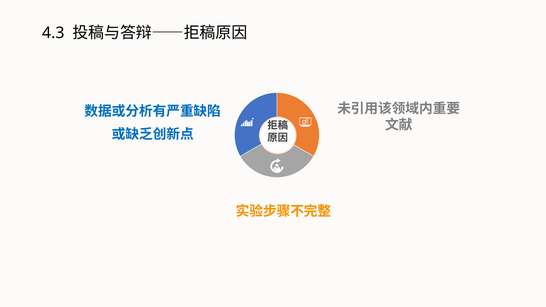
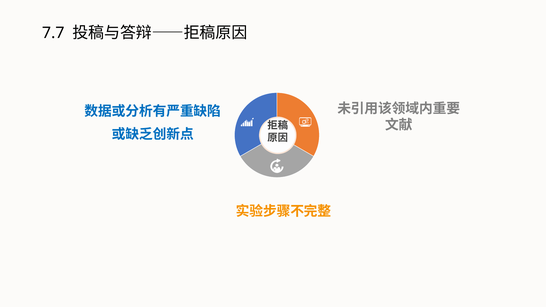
4.3: 4.3 -> 7.7 (53, 33)
